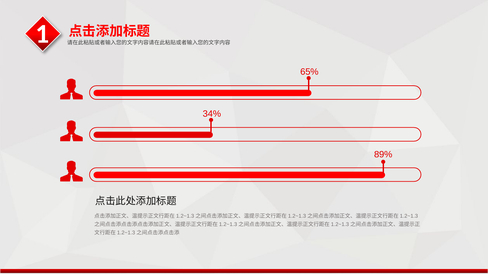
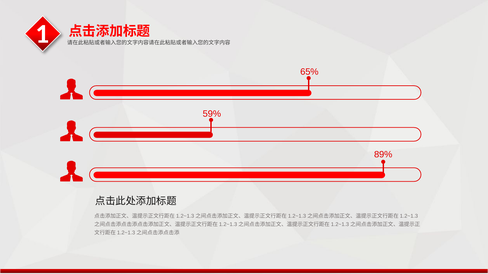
34%: 34% -> 59% (212, 114)
